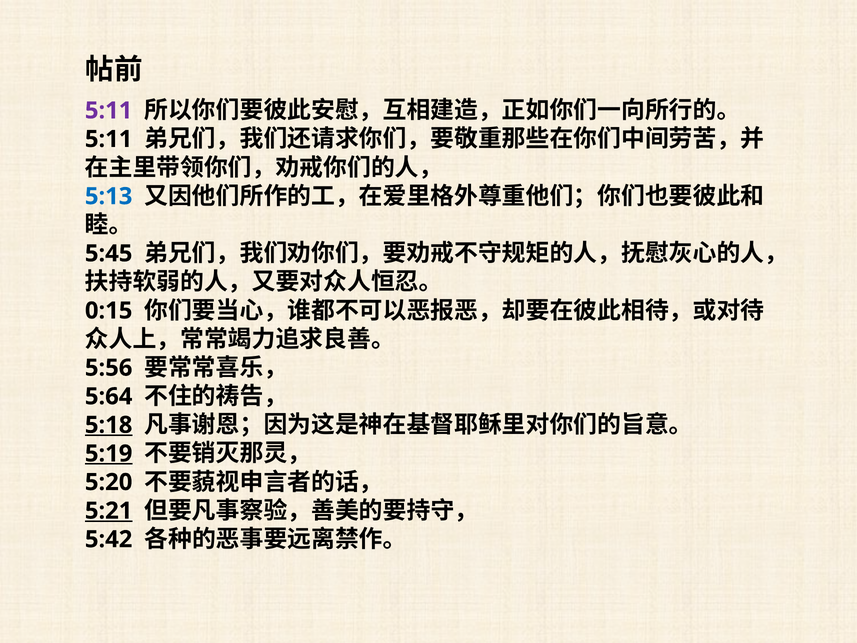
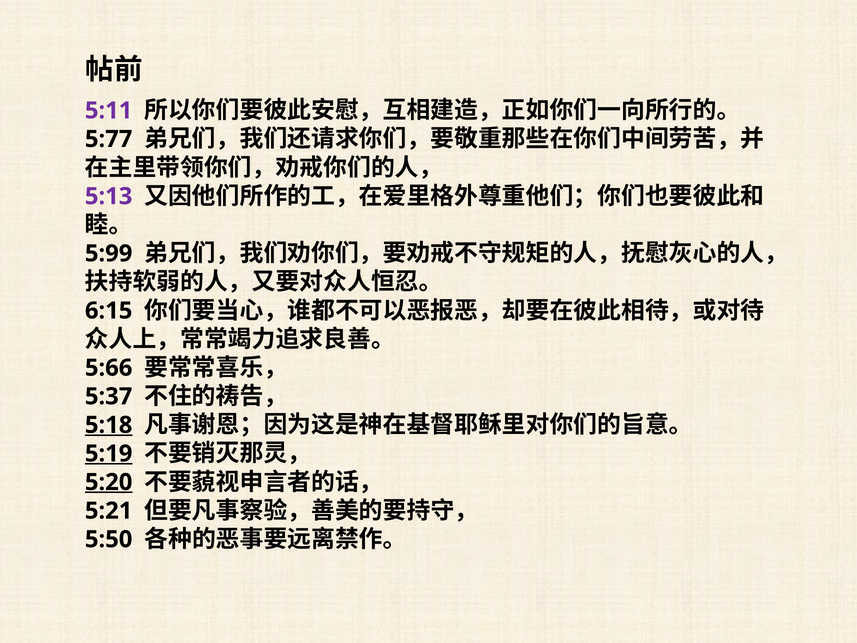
5:11: 5:11 -> 5:77 (109, 139)
5:13 colour: blue -> purple (109, 196)
5:45: 5:45 -> 5:99 (109, 253)
0:15: 0:15 -> 6:15 (109, 311)
5:56: 5:56 -> 5:66 (109, 368)
5:64: 5:64 -> 5:37 (109, 396)
5:20 underline: none -> present (109, 482)
5:21 underline: present -> none (109, 511)
5:42: 5:42 -> 5:50 (109, 539)
